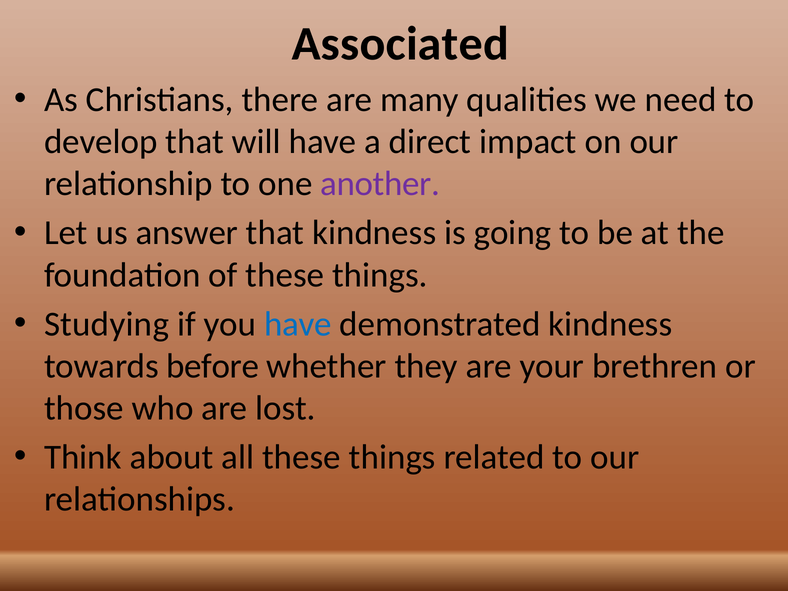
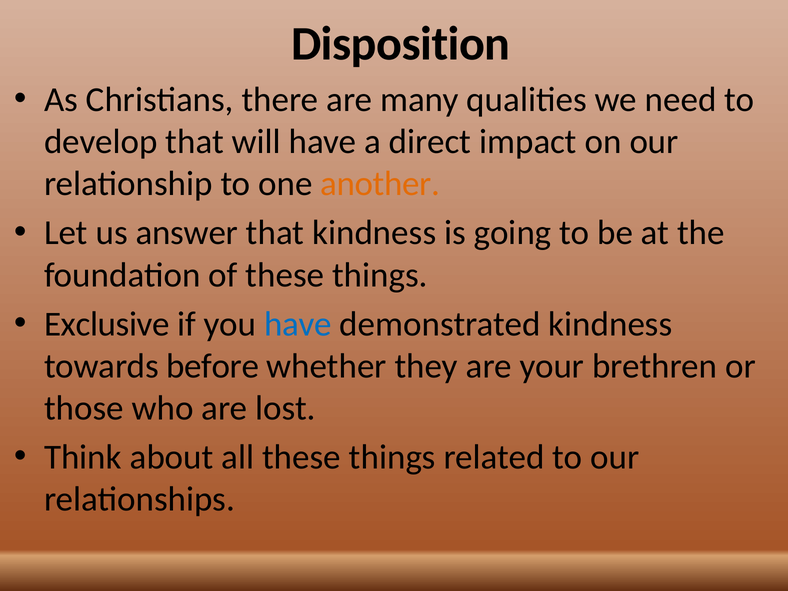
Associated: Associated -> Disposition (401, 44)
another colour: purple -> orange (380, 184)
Studying: Studying -> Exclusive (107, 324)
